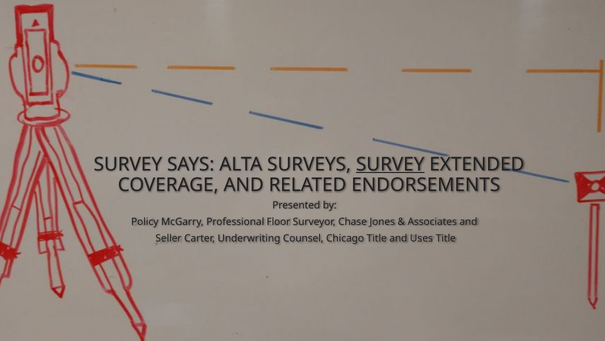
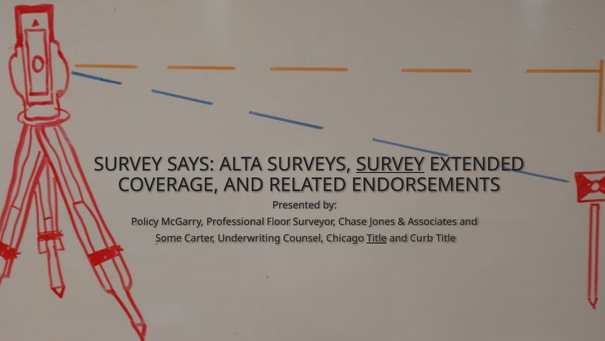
Seller: Seller -> Some (169, 238)
Title underline: none -> present (377, 238)
Uses: Uses -> Curb (422, 238)
